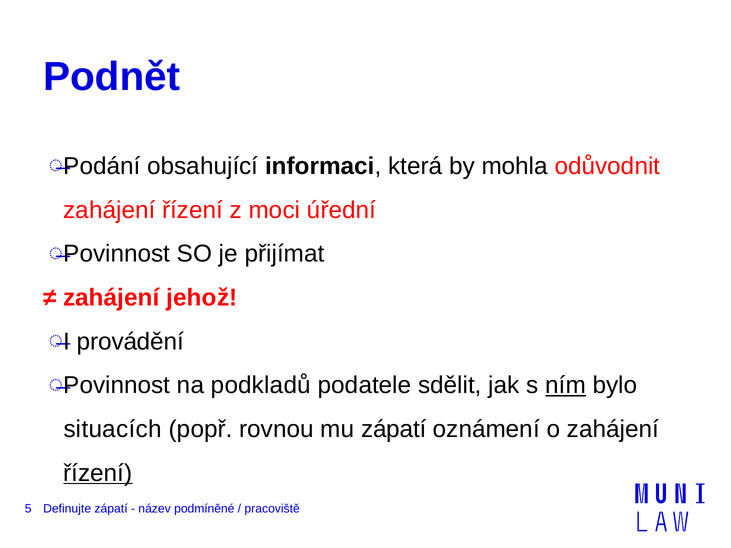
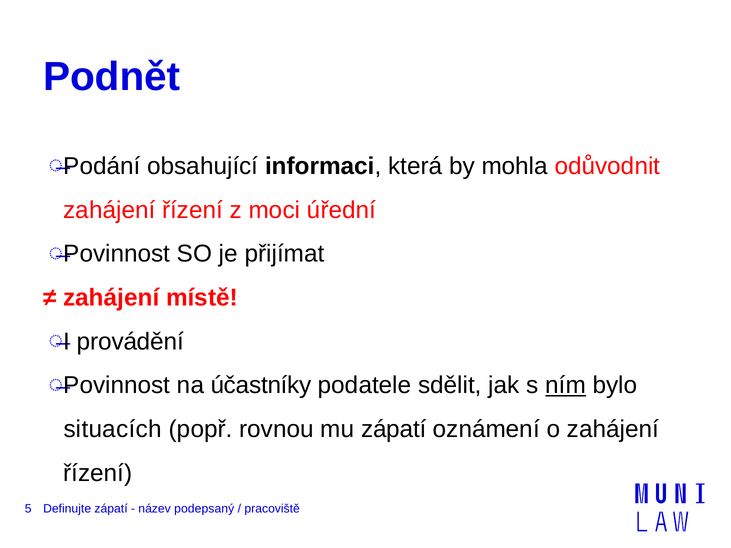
jehož: jehož -> místě (202, 298)
podkladů: podkladů -> účastníky (261, 385)
řízení underline: present -> none (98, 473)
podmíněné: podmíněné -> podepsaný (204, 509)
